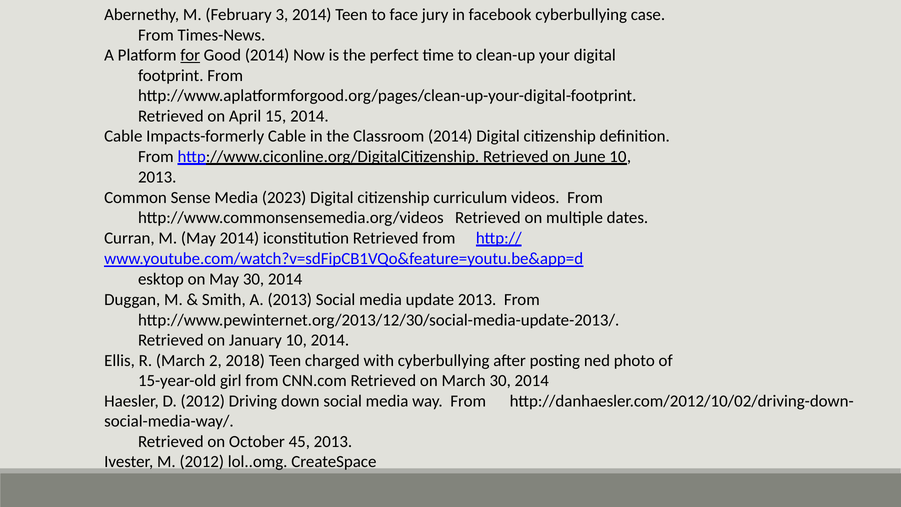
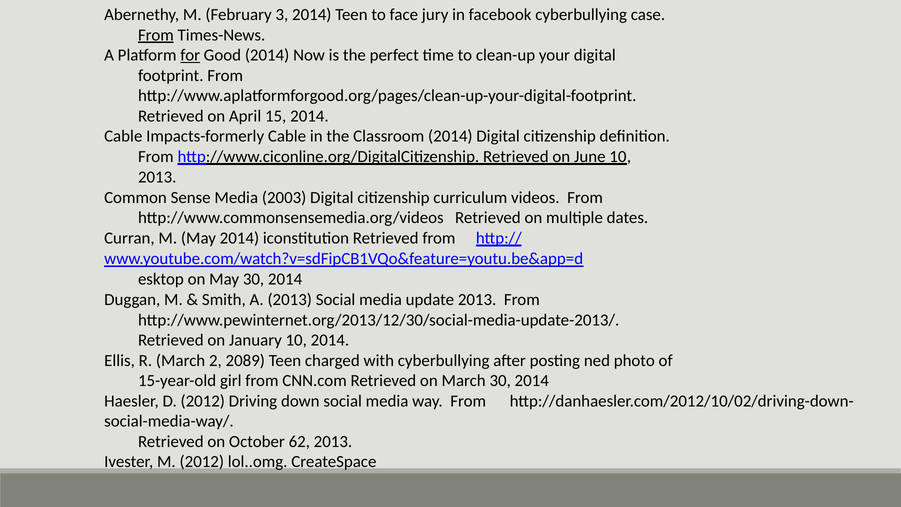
From underline: none -> present (156, 35)
2023: 2023 -> 2003 (284, 197)
2018: 2018 -> 2089 (245, 360)
45: 45 -> 62 (299, 441)
